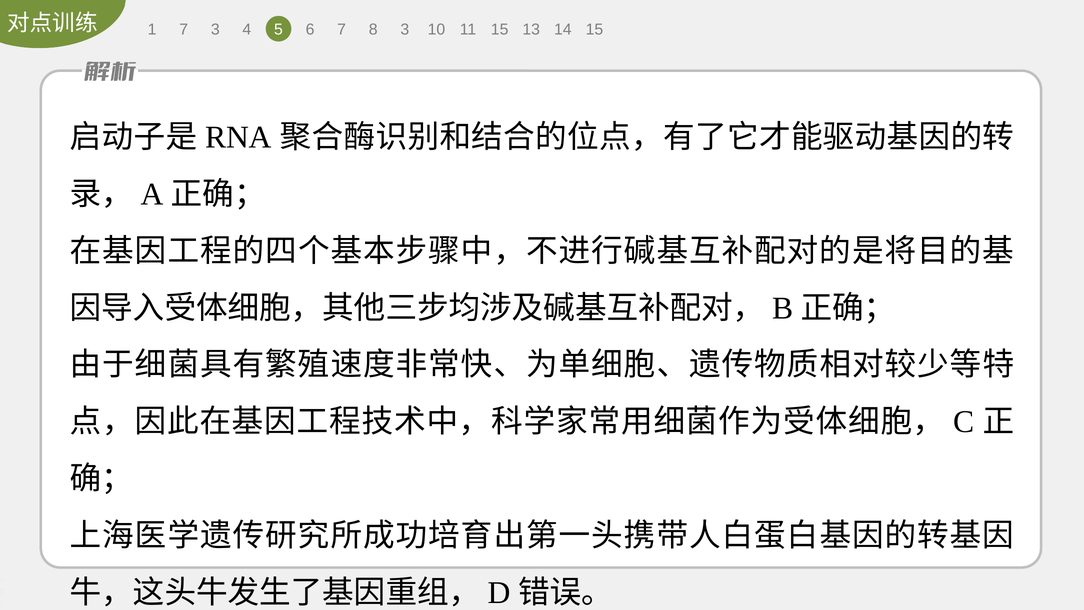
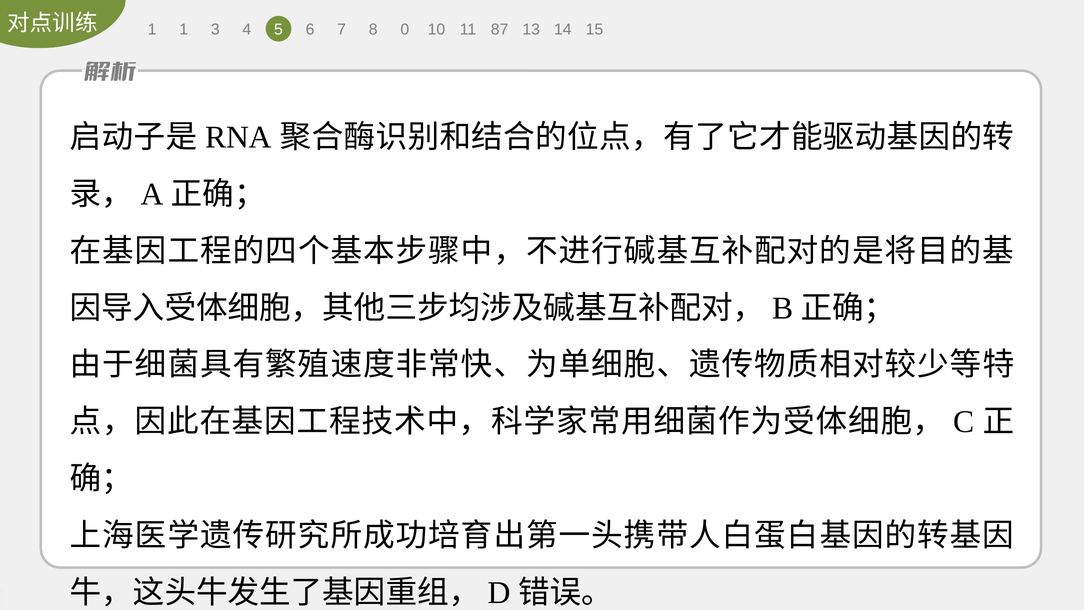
1 7: 7 -> 1 (184, 30)
8 3: 3 -> 0 (405, 30)
11 15: 15 -> 87 (500, 30)
